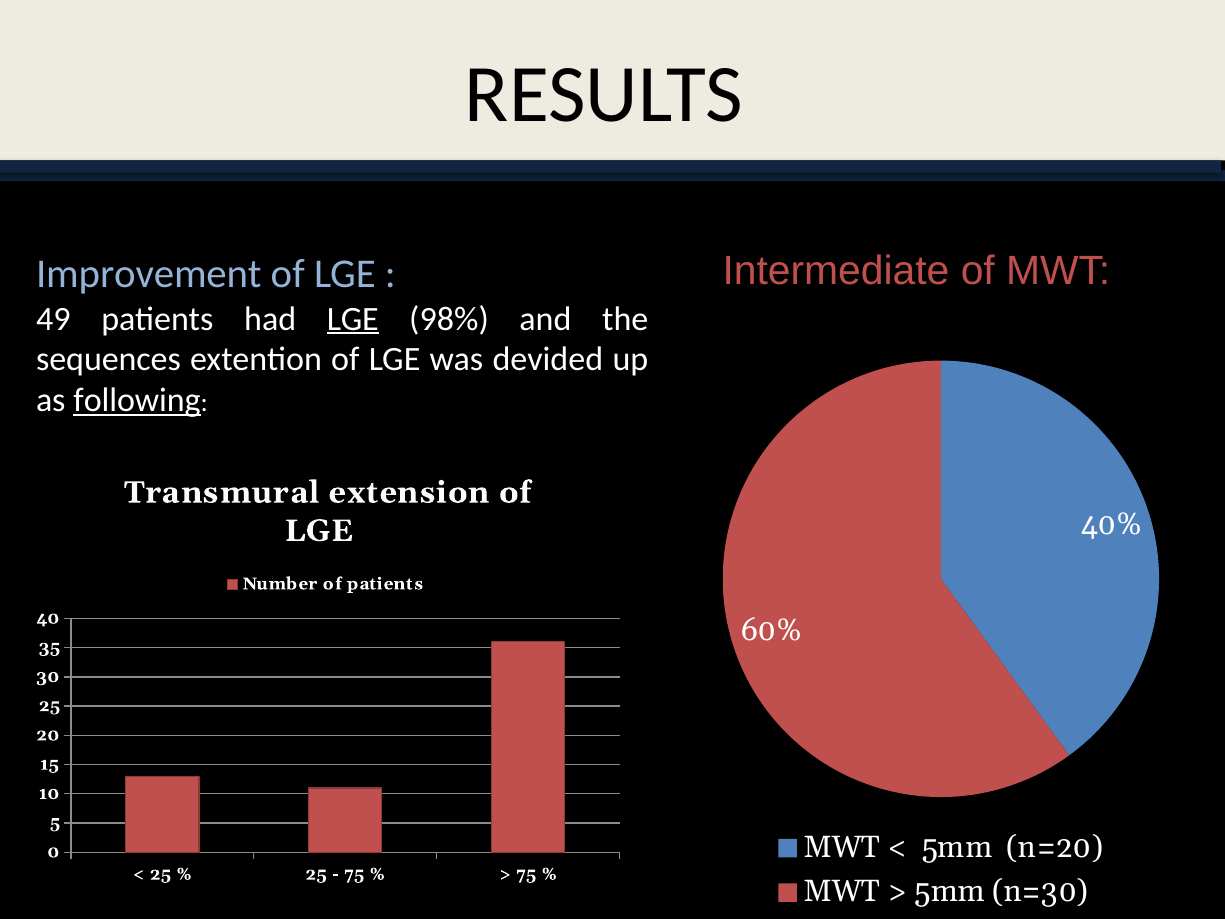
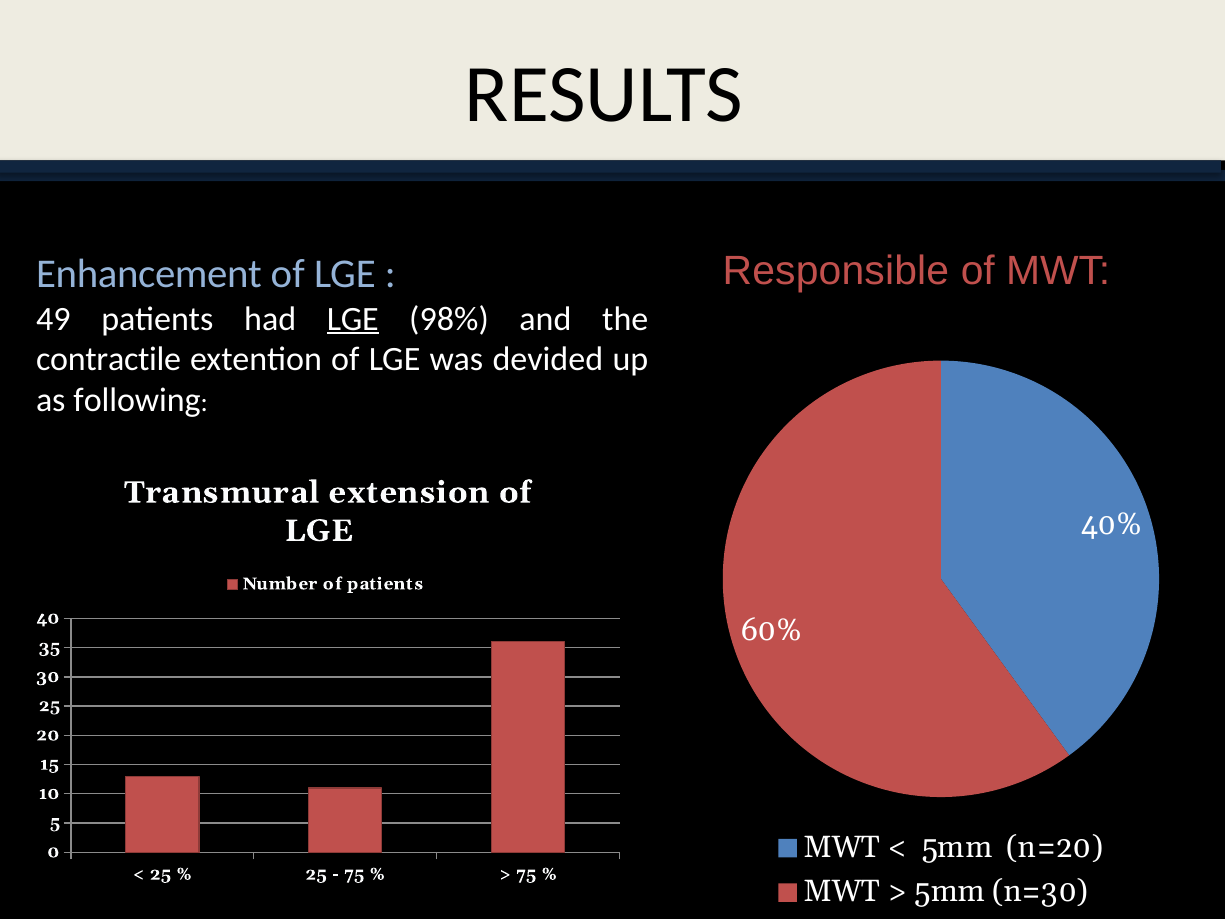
Intermediate: Intermediate -> Responsible (836, 271)
Improvement: Improvement -> Enhancement (149, 274)
sequences: sequences -> contractile (109, 360)
following underline: present -> none (137, 400)
